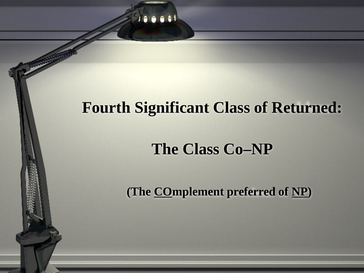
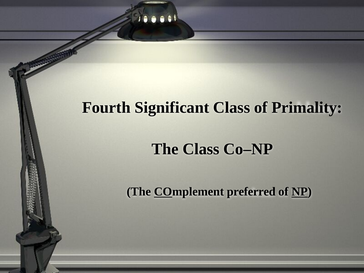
Returned: Returned -> Primality (307, 108)
